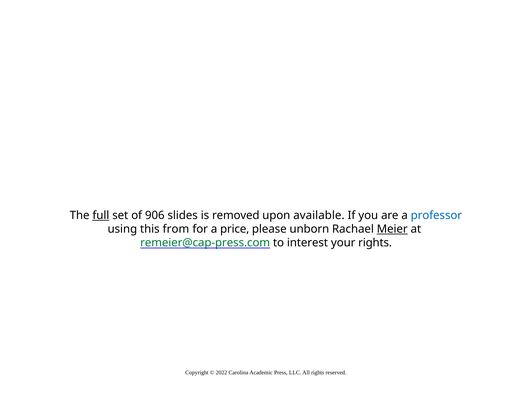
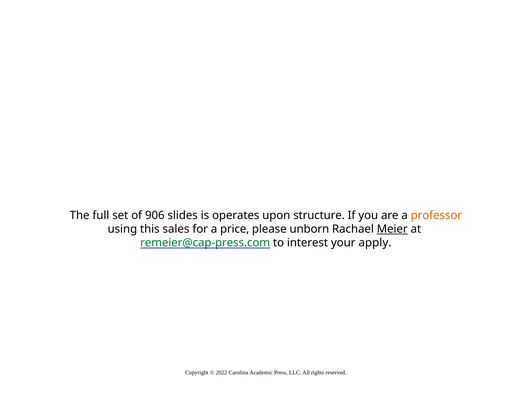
full underline: present -> none (101, 215)
removed: removed -> operates (236, 215)
available: available -> structure (319, 215)
professor colour: blue -> orange (436, 215)
from: from -> sales (176, 229)
your rights: rights -> apply (375, 243)
